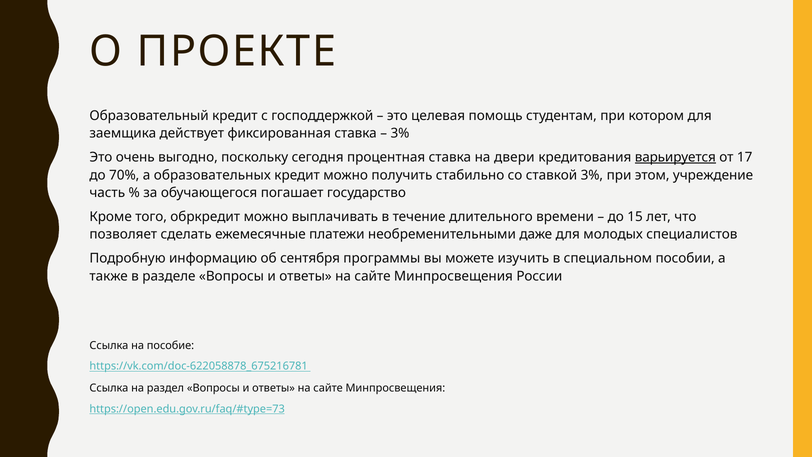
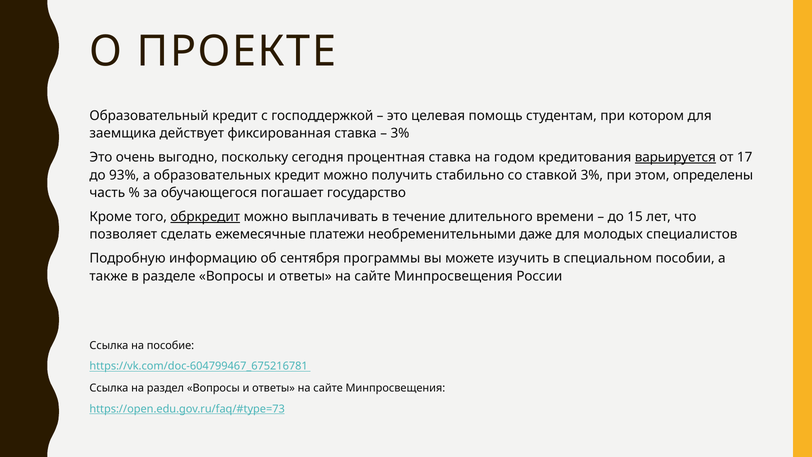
двери: двери -> годом (514, 157)
70%: 70% -> 93% (124, 175)
учреждение: учреждение -> определены (713, 175)
обркредит underline: none -> present (205, 217)
https://vk.com/doc-622058878_675216781: https://vk.com/doc-622058878_675216781 -> https://vk.com/doc-604799467_675216781 (199, 366)
